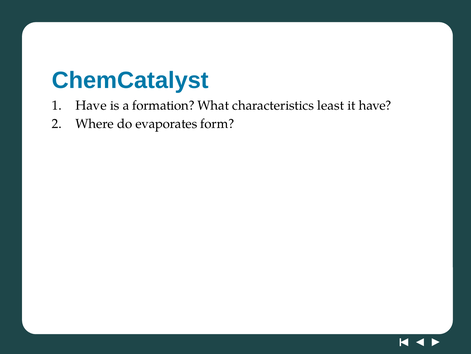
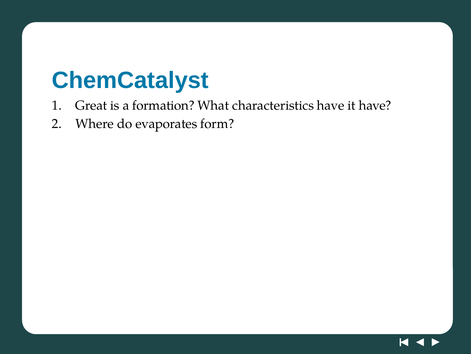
Have: Have -> Great (91, 105)
characteristics least: least -> have (331, 105)
